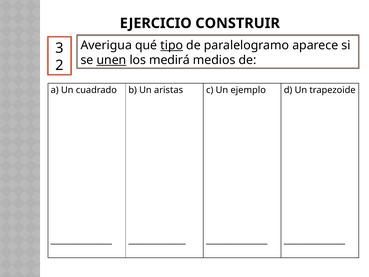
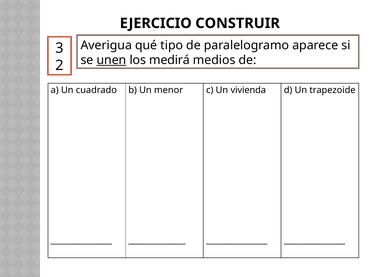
tipo underline: present -> none (172, 45)
aristas: aristas -> menor (169, 90)
ejemplo: ejemplo -> vivienda (248, 90)
